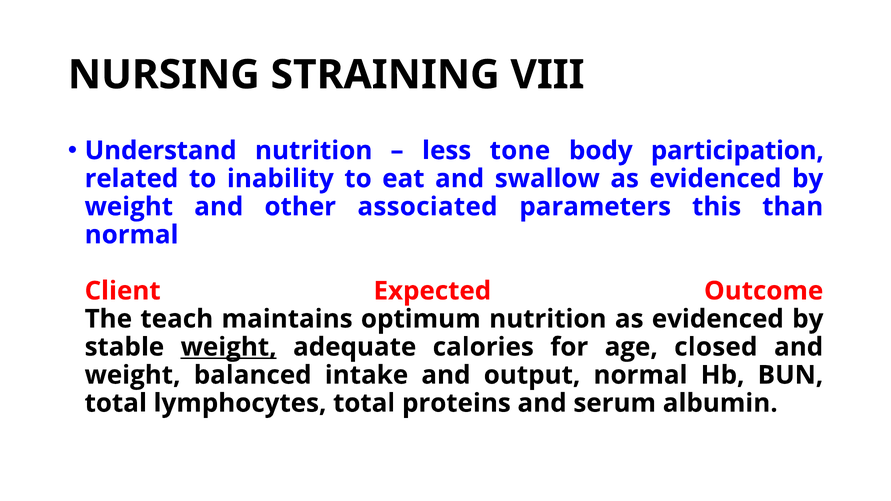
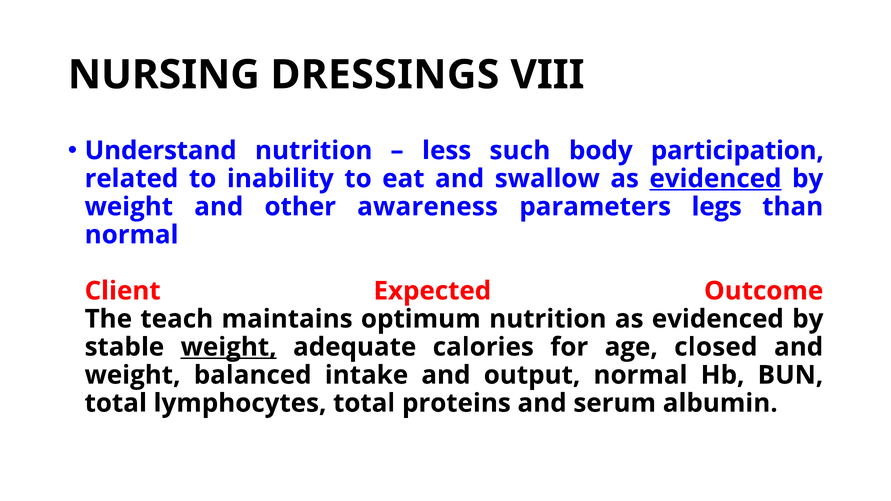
STRAINING: STRAINING -> DRESSINGS (385, 75)
tone: tone -> such (520, 151)
evidenced underline: none -> present (715, 179)
associated: associated -> awareness (428, 207)
this: this -> legs (717, 207)
